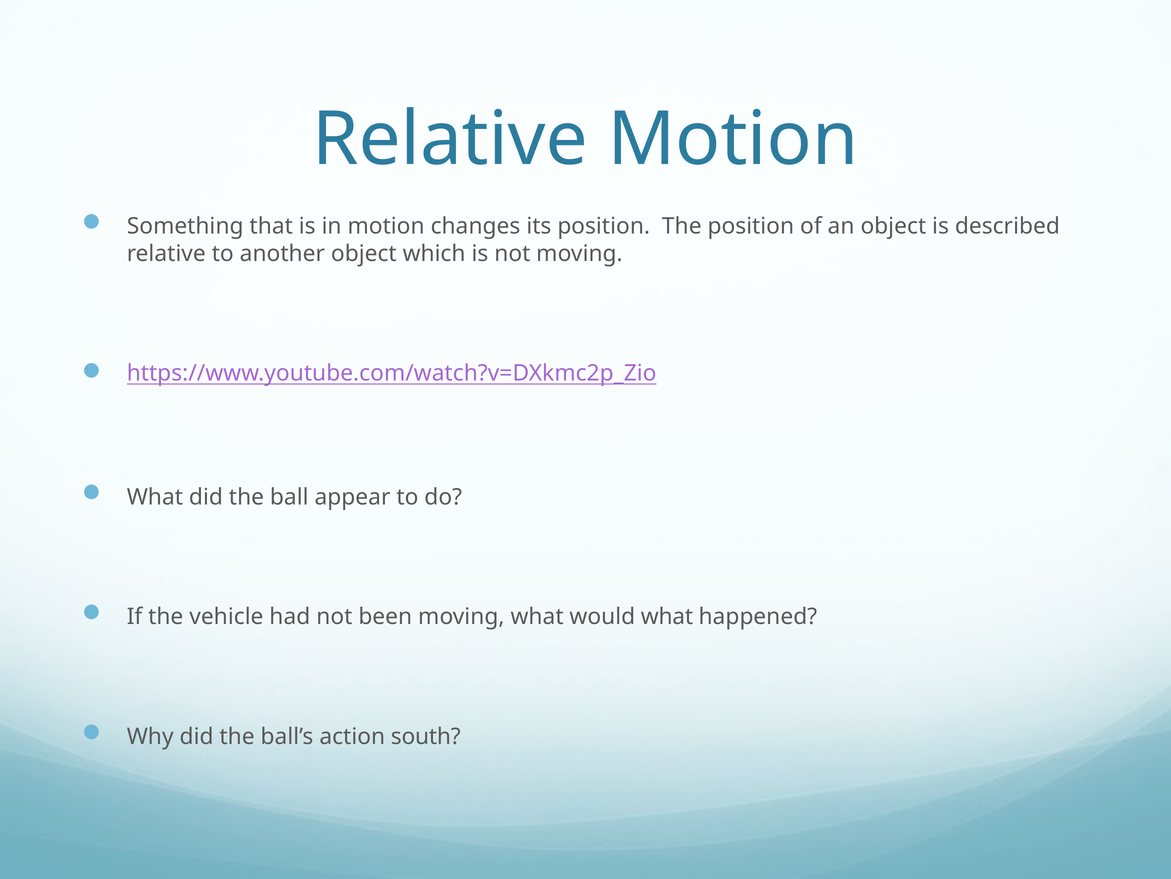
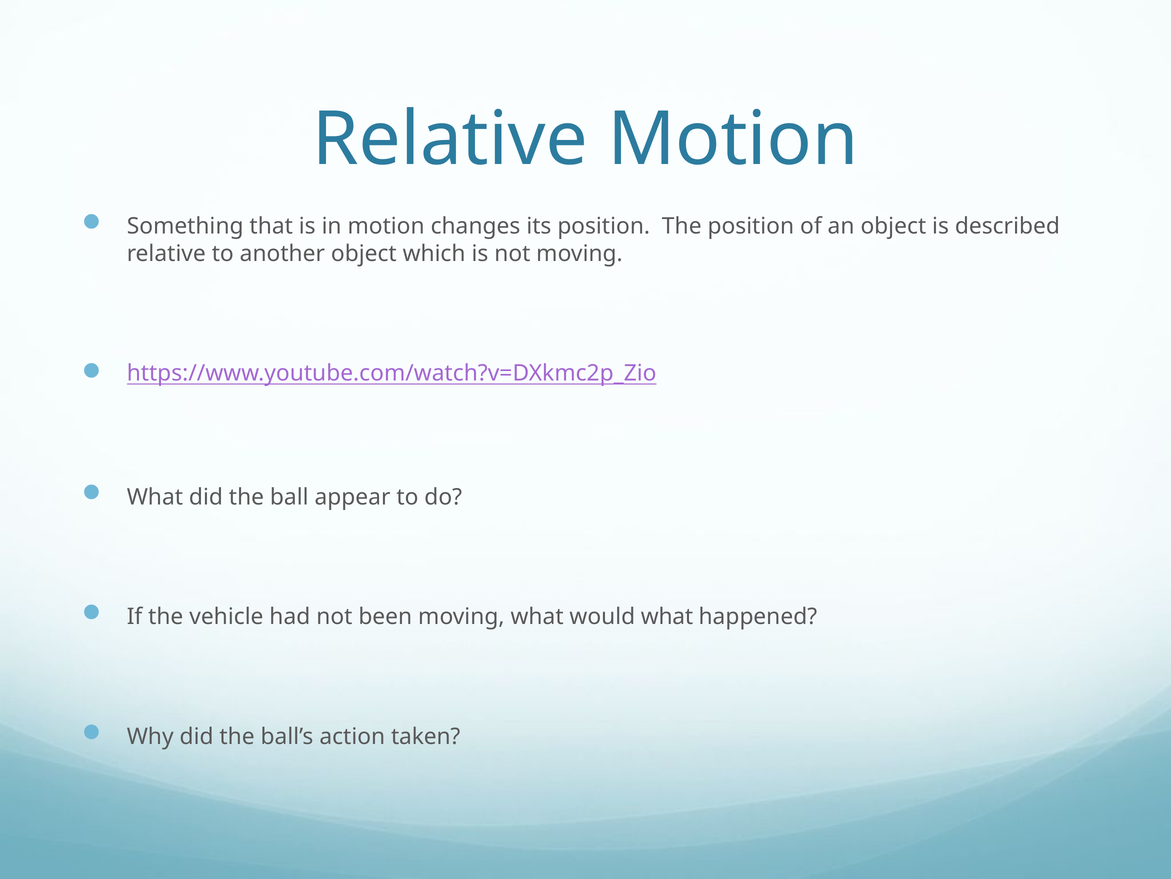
south: south -> taken (426, 736)
